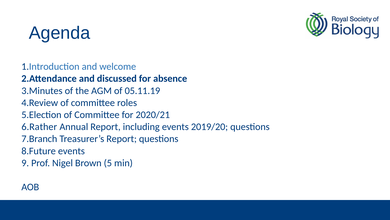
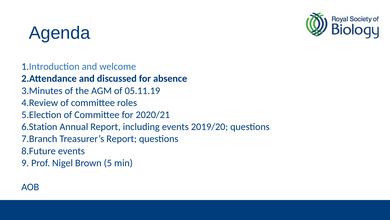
6.Rather: 6.Rather -> 6.Station (39, 127)
